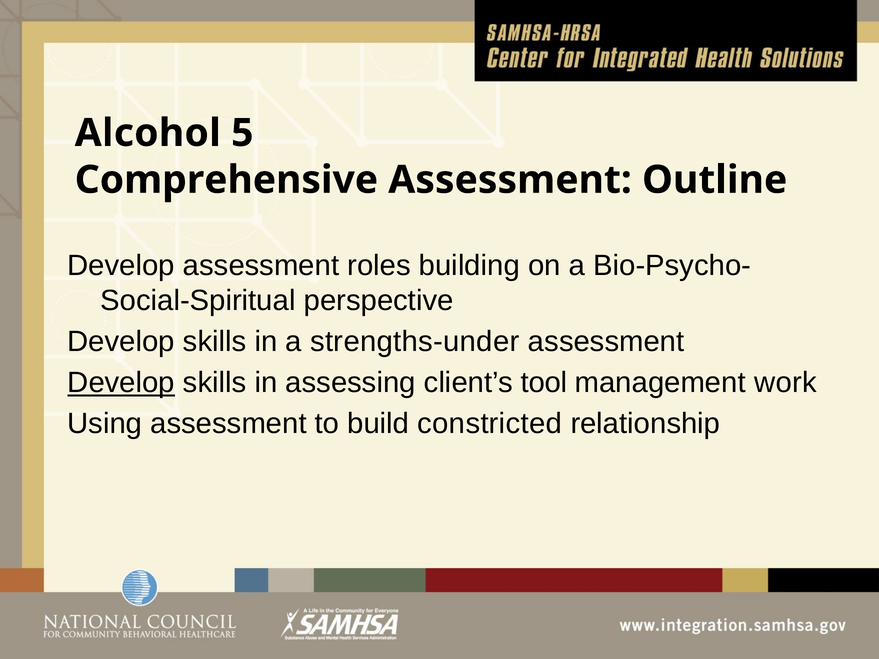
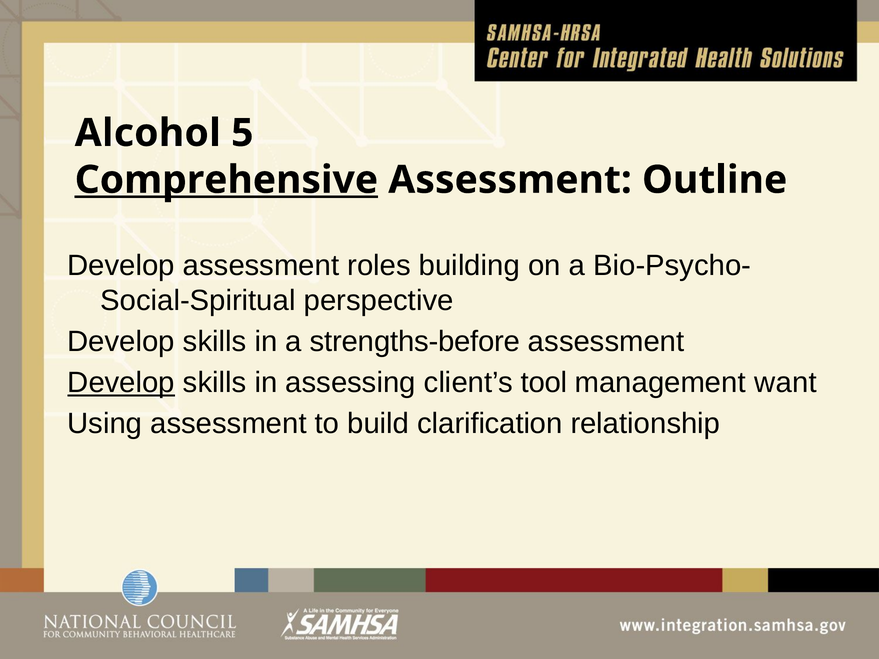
Comprehensive underline: none -> present (226, 180)
strengths-under: strengths-under -> strengths-before (415, 342)
work: work -> want (785, 383)
constricted: constricted -> clarification (490, 424)
